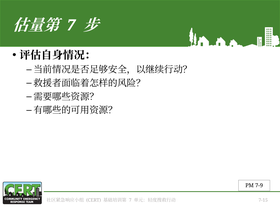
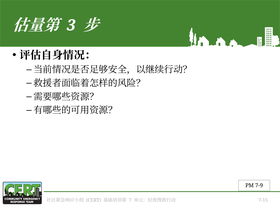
7: 7 -> 3 (71, 25)
